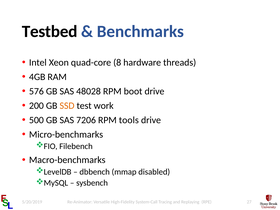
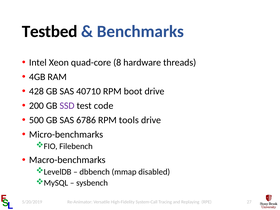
576: 576 -> 428 (36, 91)
48028: 48028 -> 40710 (89, 91)
SSD colour: orange -> purple (67, 106)
work: work -> code (104, 106)
7206: 7206 -> 6786 (86, 120)
